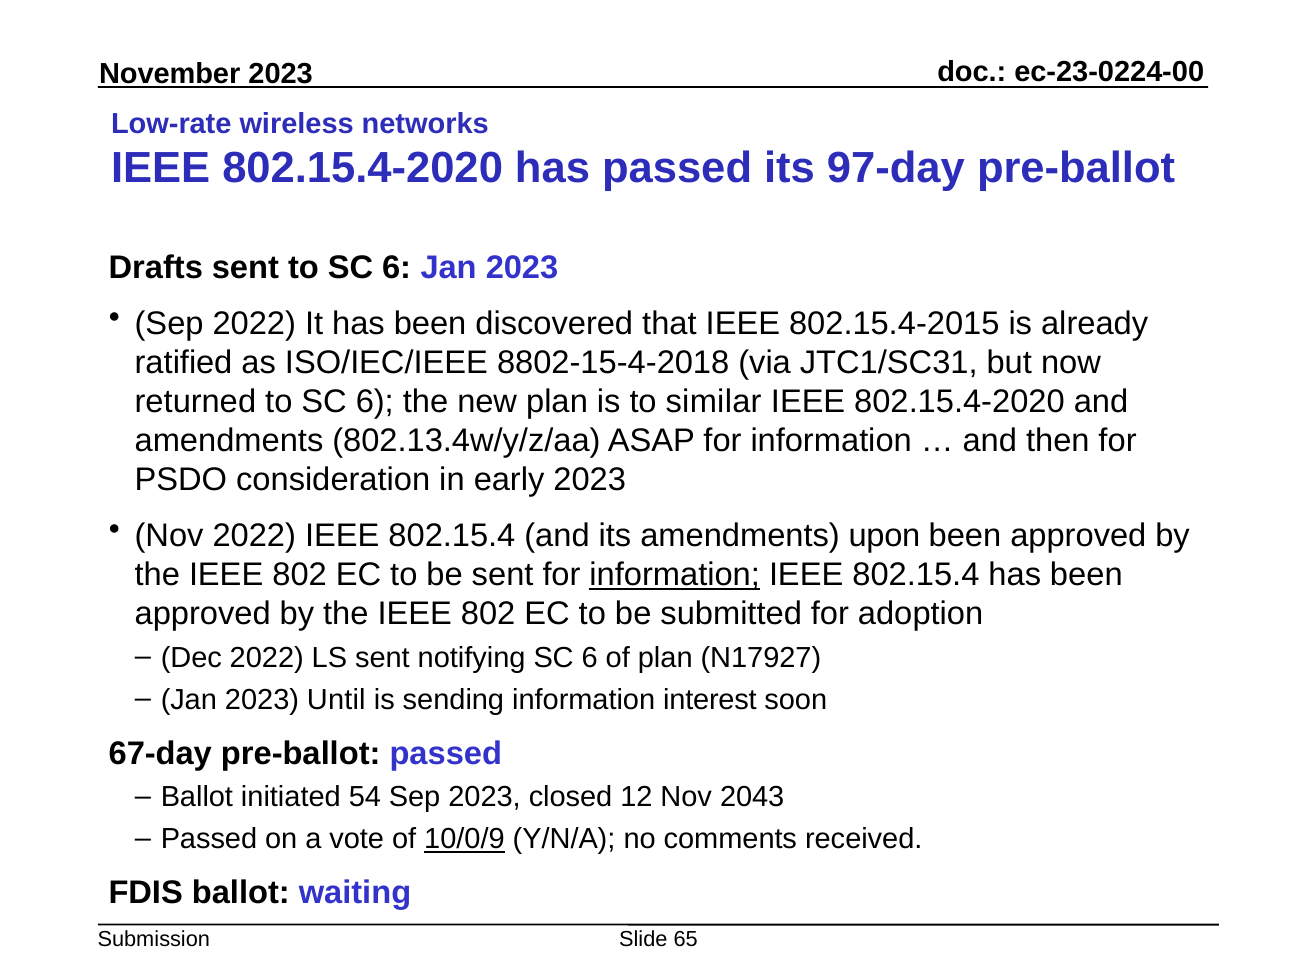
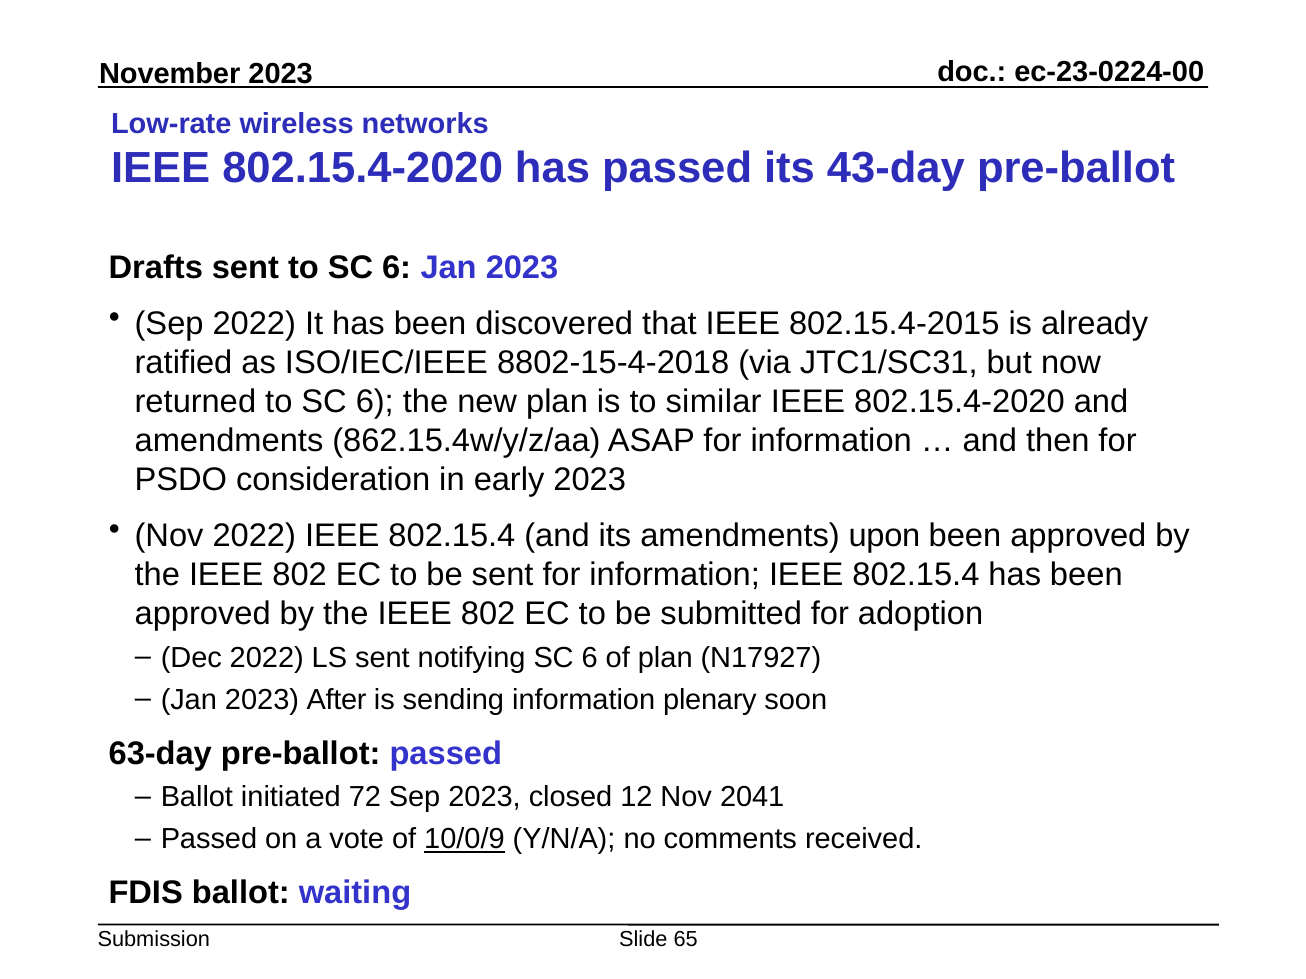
97-day: 97-day -> 43-day (896, 169)
802.13.4w/y/z/aa: 802.13.4w/y/z/aa -> 862.15.4w/y/z/aa (466, 441)
information underline: present -> none (675, 575)
Until: Until -> After (337, 700)
interest: interest -> plenary (710, 700)
67-day: 67-day -> 63-day (160, 754)
54: 54 -> 72 (365, 798)
2043: 2043 -> 2041 (752, 798)
